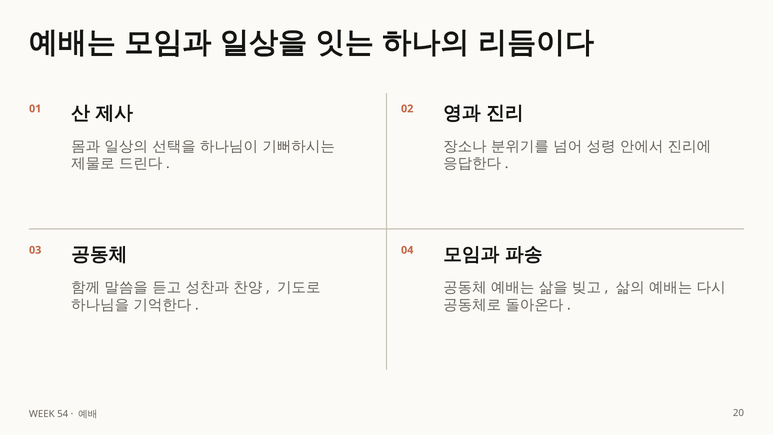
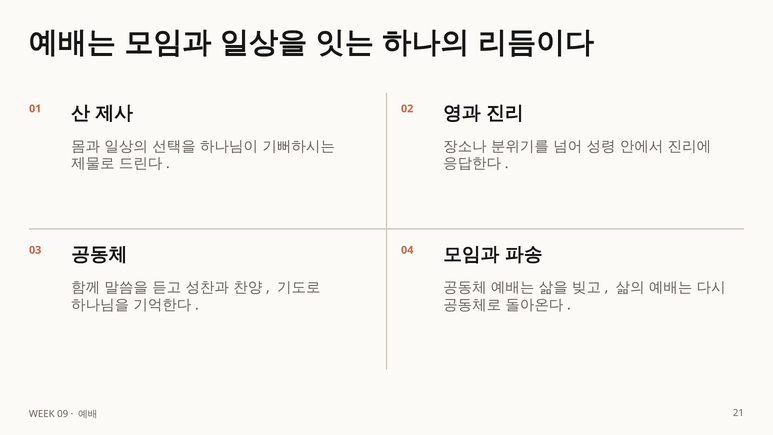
54: 54 -> 09 (63, 414)
20: 20 -> 21 (739, 413)
